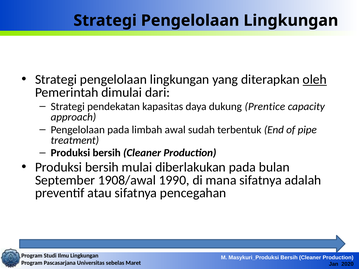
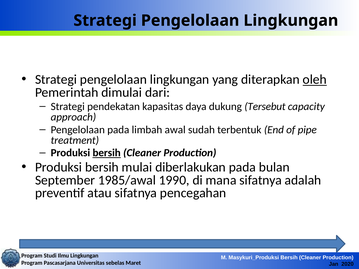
Prentice: Prentice -> Tersebut (265, 107)
bersih underline: none -> present (107, 153)
1908/awal: 1908/awal -> 1985/awal (127, 180)
